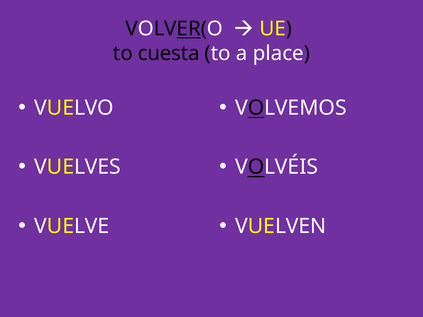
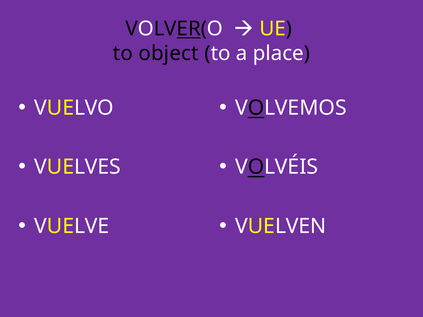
cuesta: cuesta -> object (169, 53)
